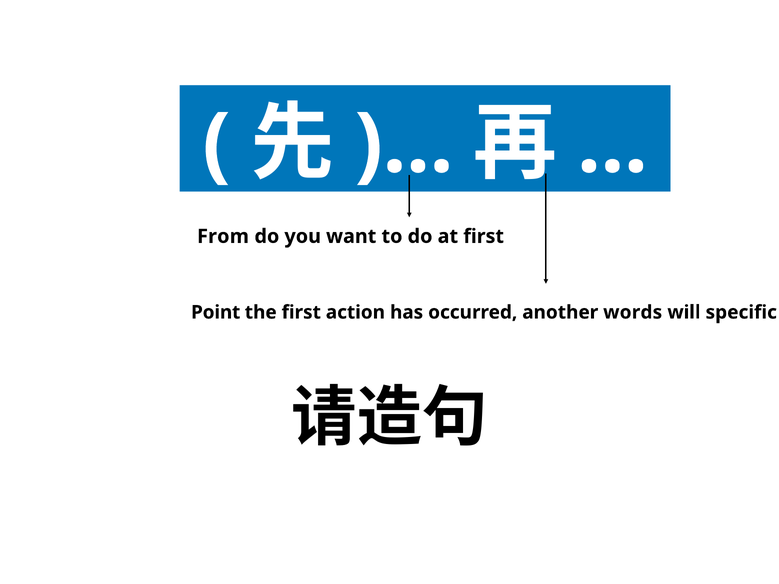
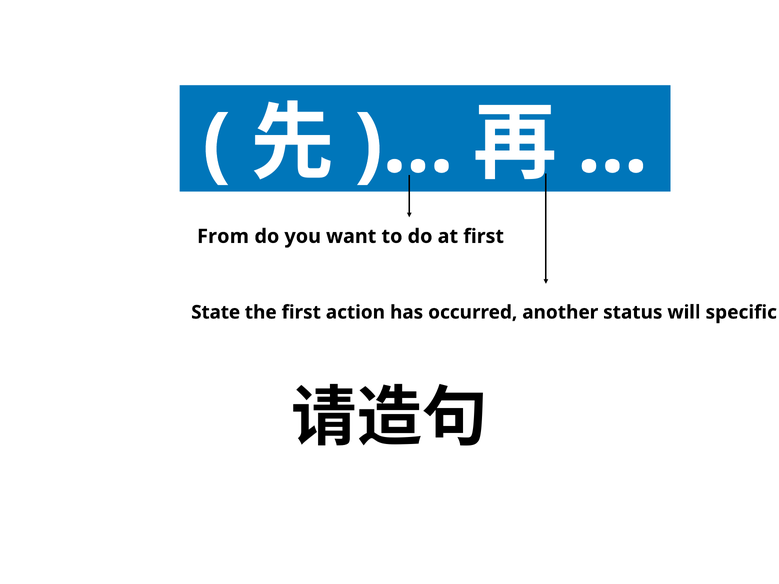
Point: Point -> State (216, 312)
words: words -> status (633, 312)
